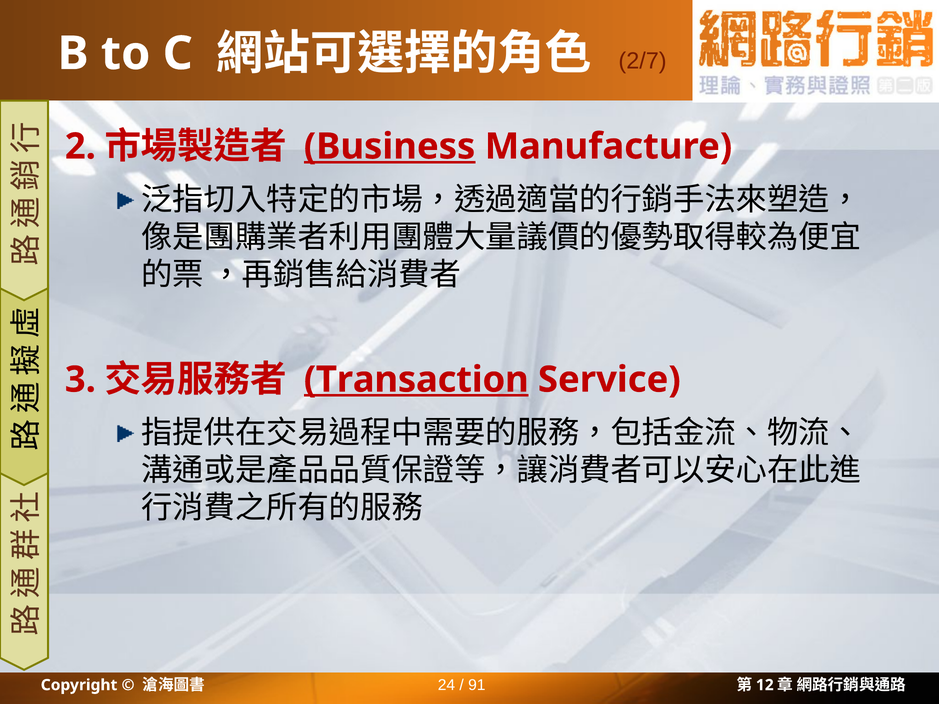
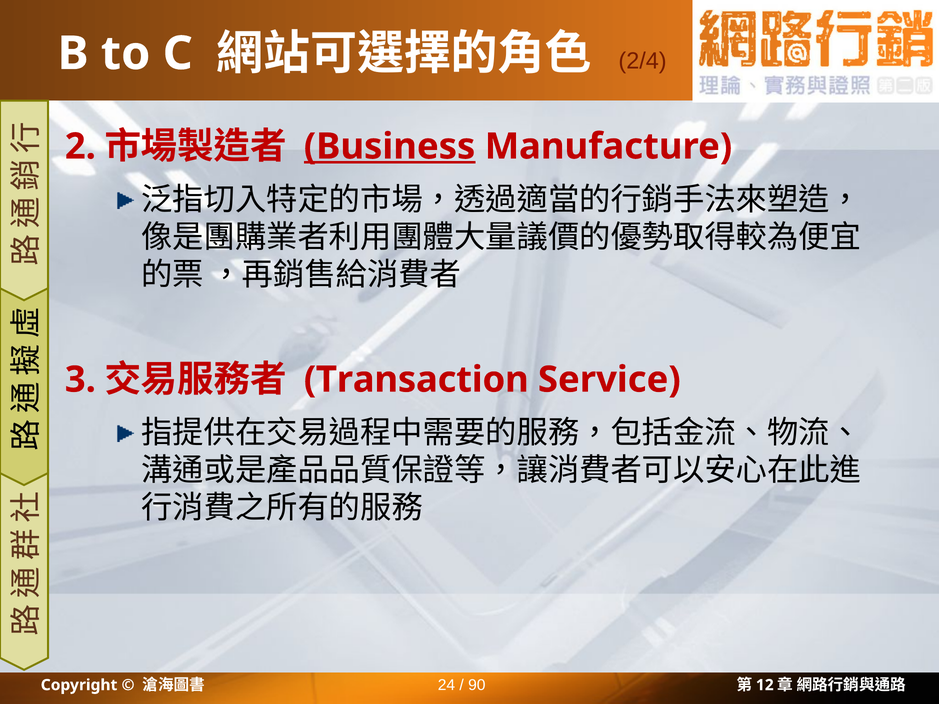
2/7: 2/7 -> 2/4 (643, 61)
Transaction underline: present -> none (416, 380)
91: 91 -> 90 (477, 685)
